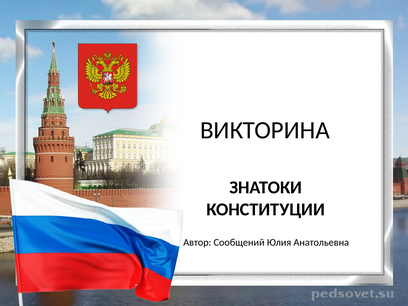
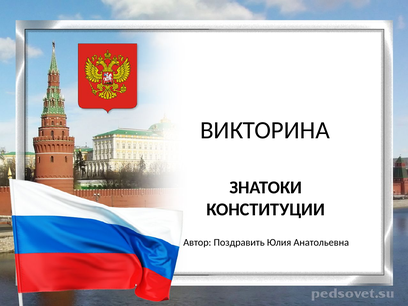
Сообщений: Сообщений -> Поздравить (239, 243)
